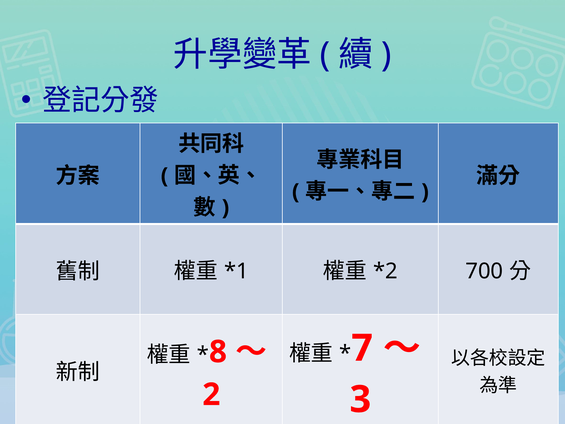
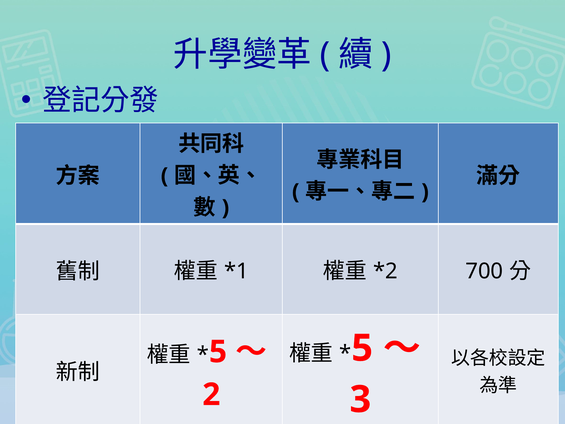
7: 7 -> 5 (362, 348)
8: 8 -> 5 (218, 352)
